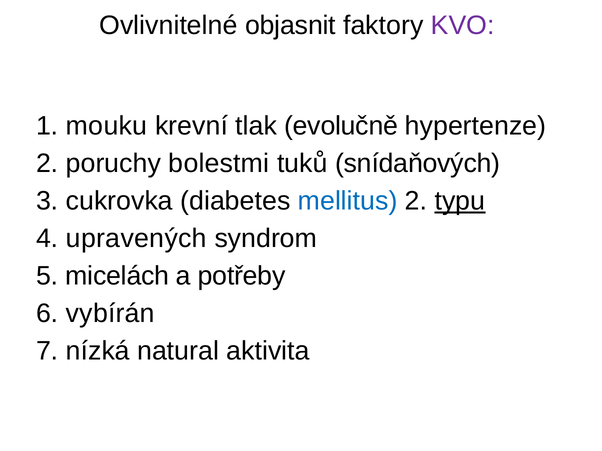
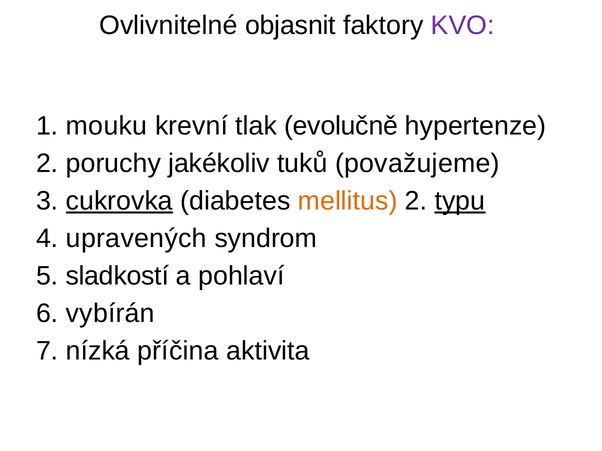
bolestmi: bolestmi -> jakékoliv (219, 164)
snídaňových: snídaňových -> považujeme (417, 164)
cukrovka underline: none -> present (119, 201)
mellitus colour: blue -> orange (348, 201)
micelách: micelách -> sladkostí (117, 276)
potřeby: potřeby -> pohlaví (241, 276)
natural: natural -> příčina (178, 351)
